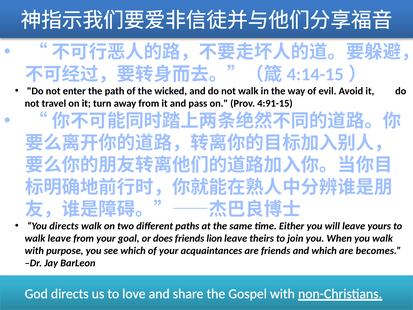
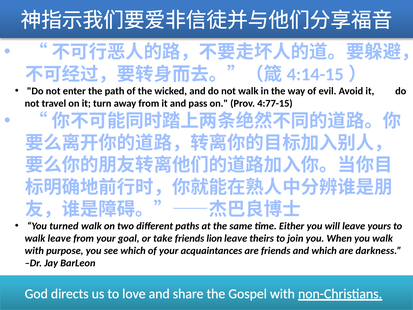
4:91-15: 4:91-15 -> 4:77-15 (275, 103)
You directs: directs -> turned (64, 226)
does: does -> take (163, 238)
becomes: becomes -> darkness (379, 251)
